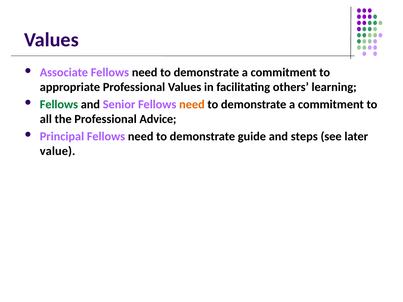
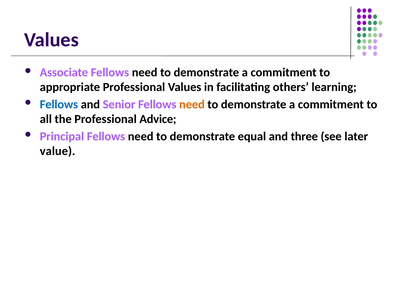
Fellows colour: green -> blue (59, 105)
guide: guide -> equal (252, 137)
steps: steps -> three (304, 137)
